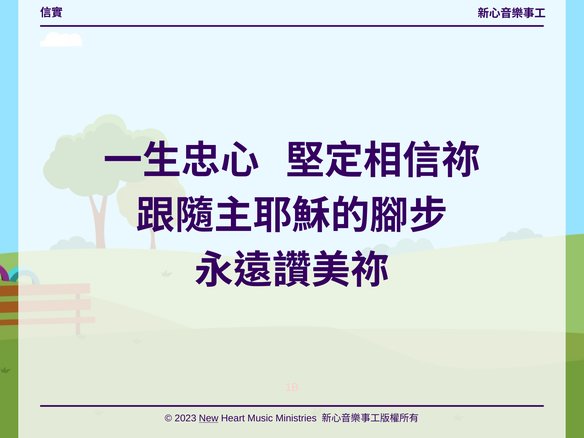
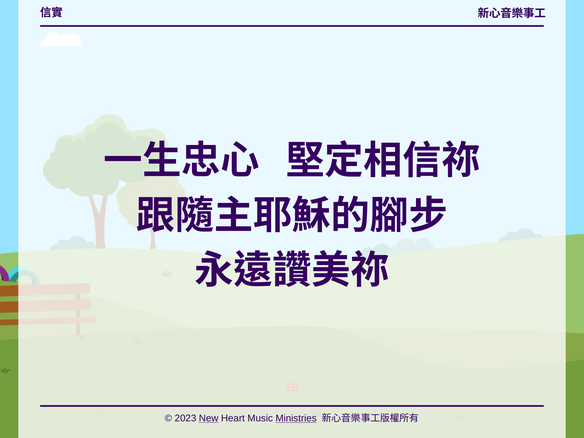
Ministries underline: none -> present (296, 418)
